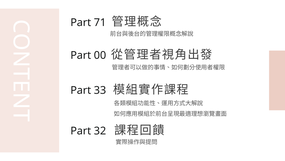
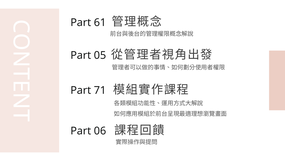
71: 71 -> 61 (100, 22)
00: 00 -> 05 (100, 55)
33: 33 -> 71 (100, 90)
32: 32 -> 06 (100, 130)
